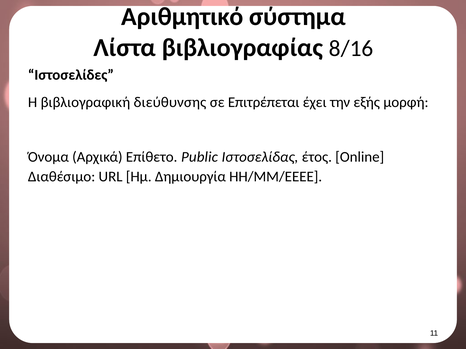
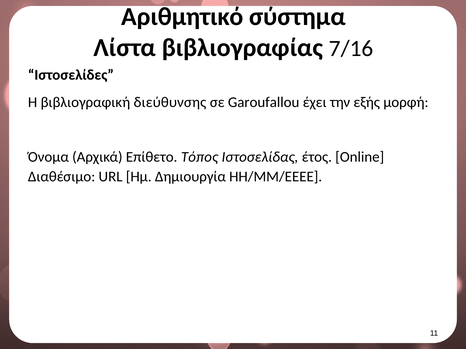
8/16: 8/16 -> 7/16 (351, 49)
Επιτρέπεται: Επιτρέπεται -> Garoufallou (264, 102)
Public: Public -> Τόπος (200, 157)
